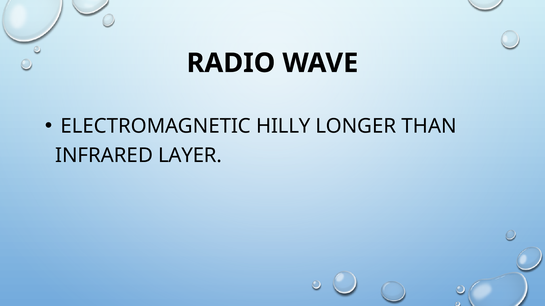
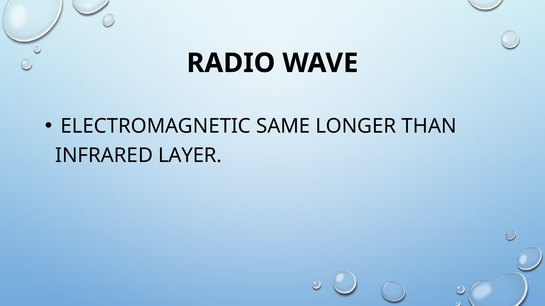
HILLY: HILLY -> SAME (283, 126)
